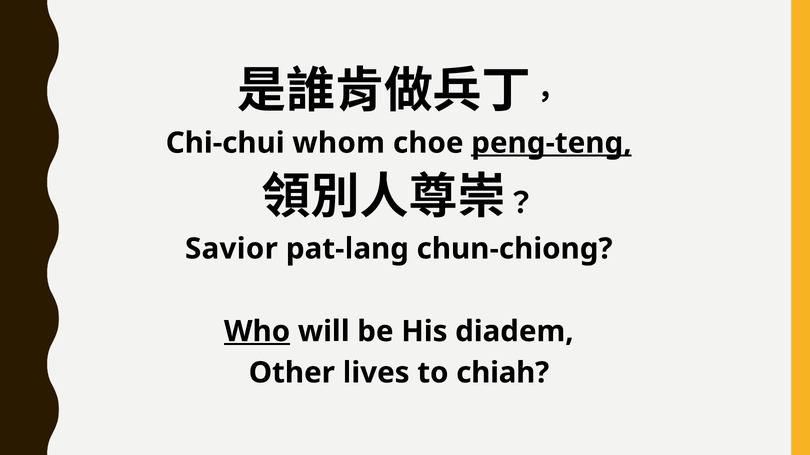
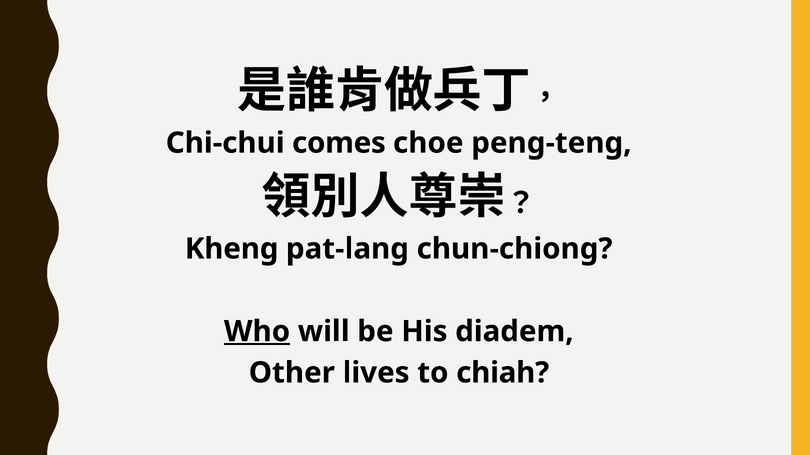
whom: whom -> comes (339, 143)
peng-teng underline: present -> none (551, 143)
Savior: Savior -> Kheng (232, 249)
